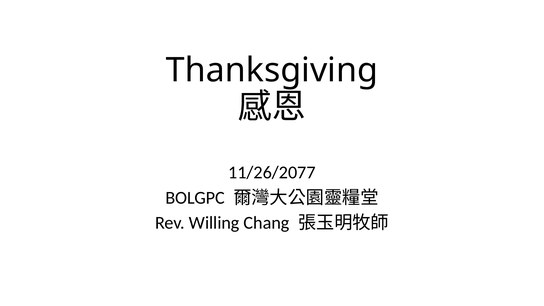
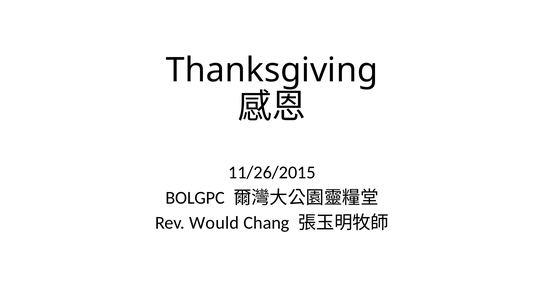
11/26/2077: 11/26/2077 -> 11/26/2015 (272, 172)
Willing: Willing -> Would (214, 223)
